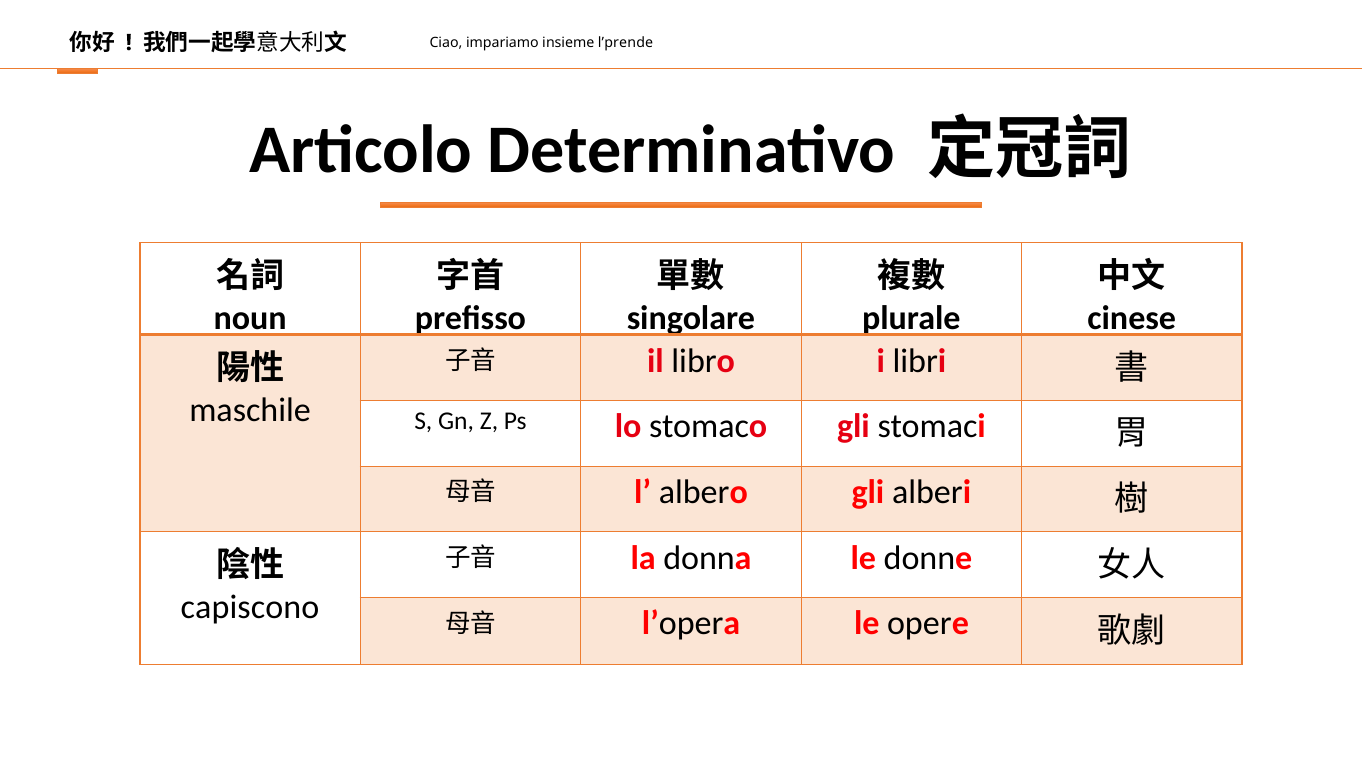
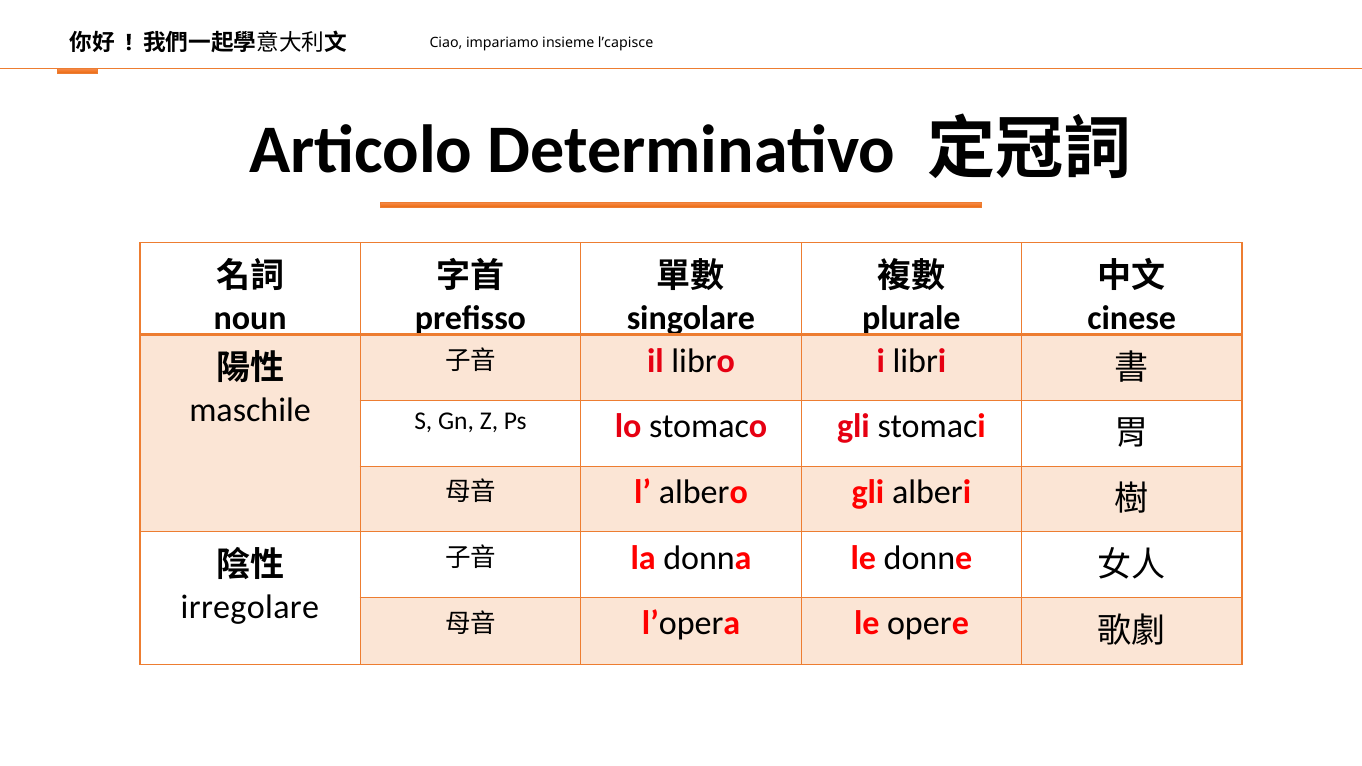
l’prende: l’prende -> l’capisce (626, 43)
capiscono: capiscono -> irregolare (250, 607)
